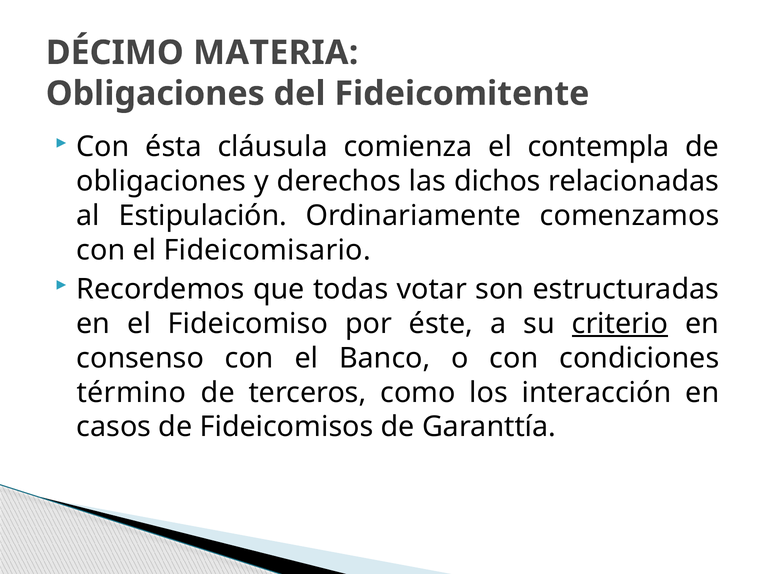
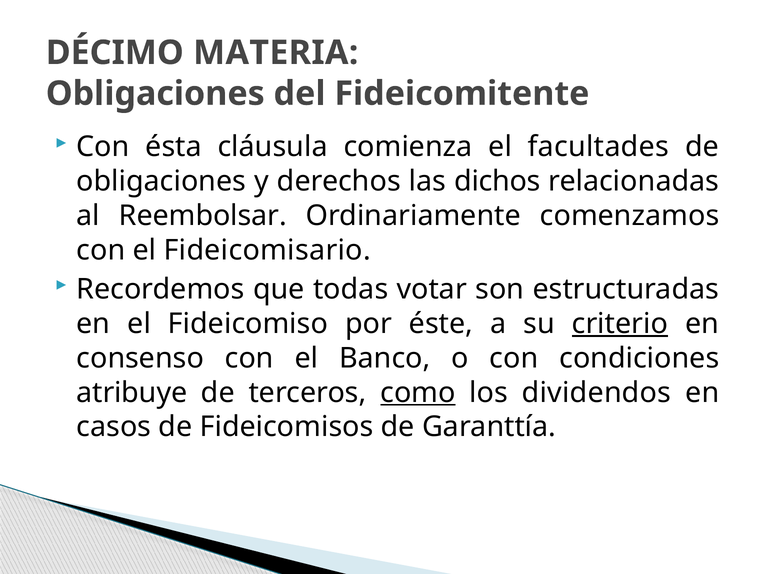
contempla: contempla -> facultades (598, 147)
Estipulación: Estipulación -> Reembolsar (203, 216)
término: término -> atribuye (132, 392)
como underline: none -> present (418, 392)
interacción: interacción -> dividendos (596, 392)
